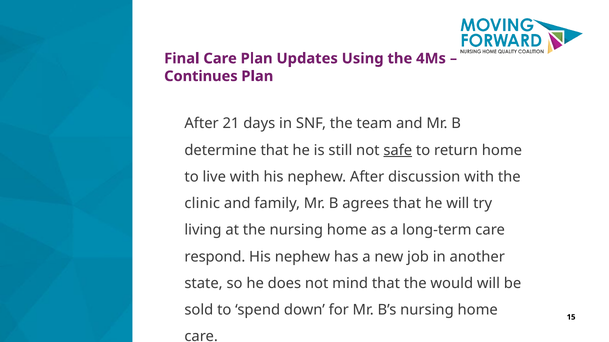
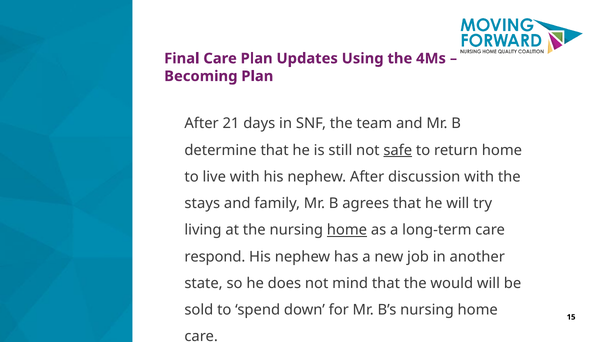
Continues: Continues -> Becoming (201, 76)
clinic: clinic -> stays (202, 204)
home underline: none -> present (347, 230)
